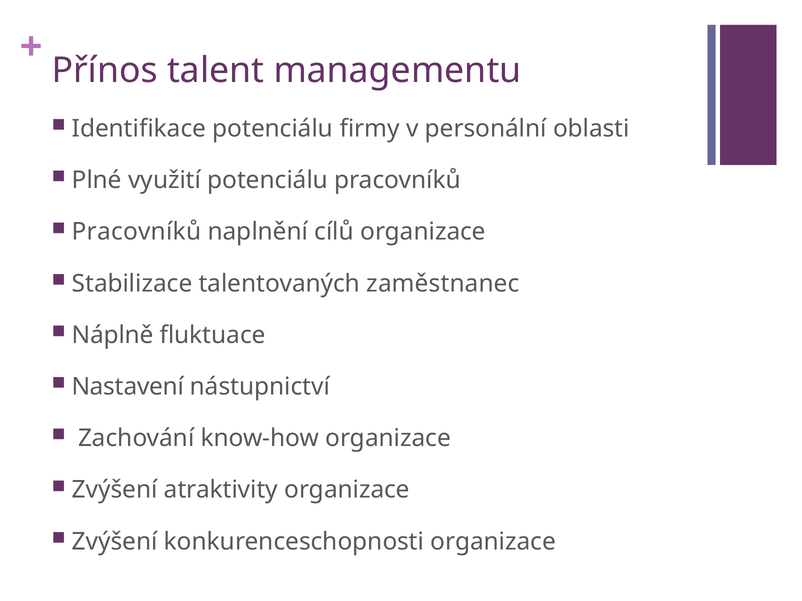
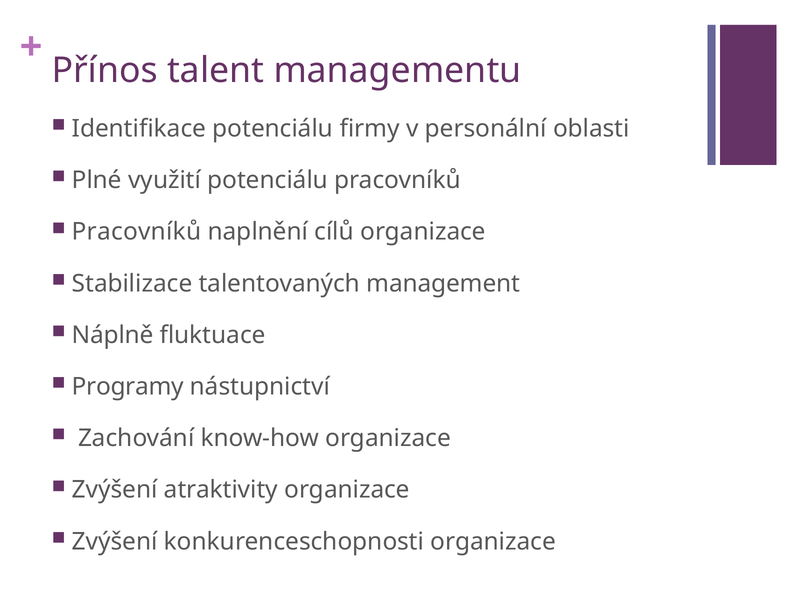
zaměstnanec: zaměstnanec -> management (443, 284)
Nastavení: Nastavení -> Programy (128, 387)
